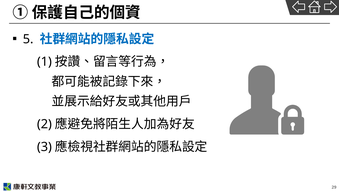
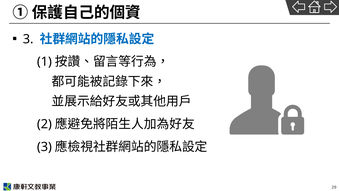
5: 5 -> 3 (28, 39)
